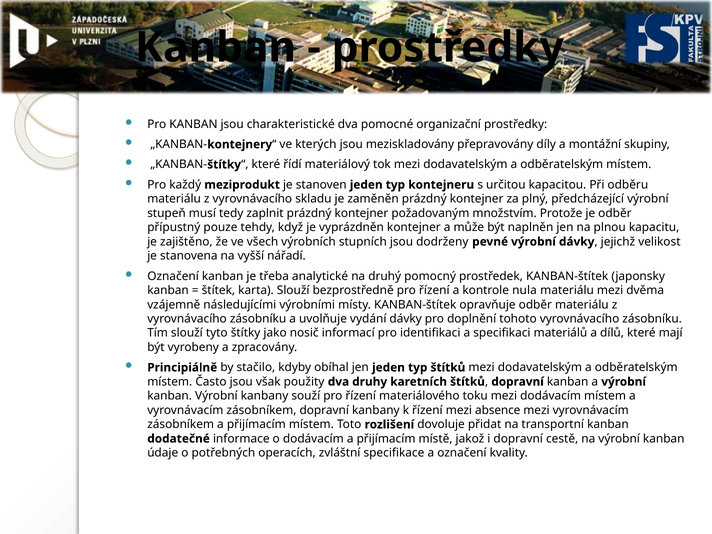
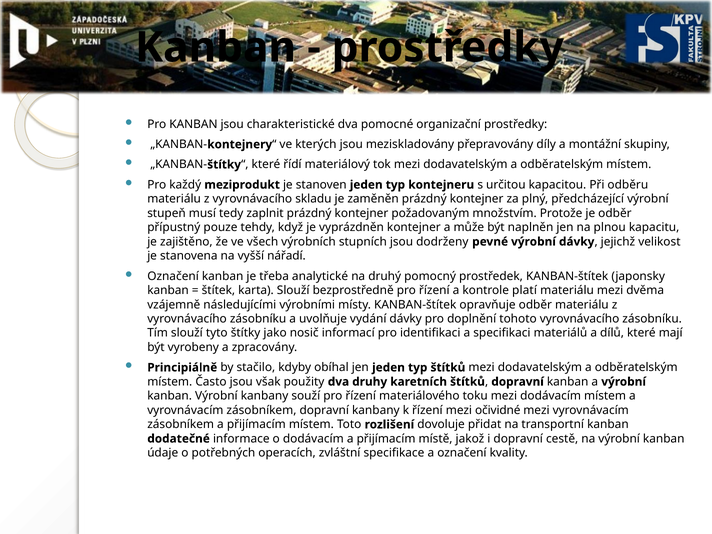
nula: nula -> platí (525, 290)
absence: absence -> očividné (498, 410)
